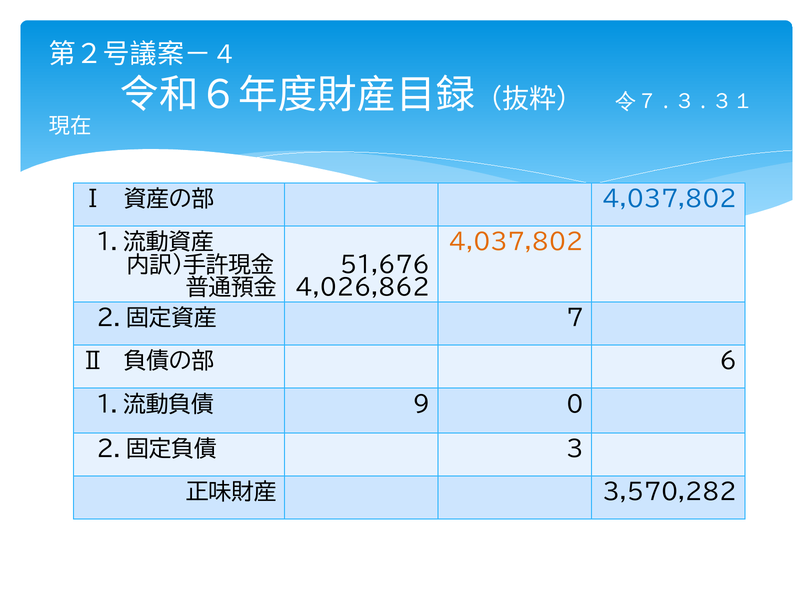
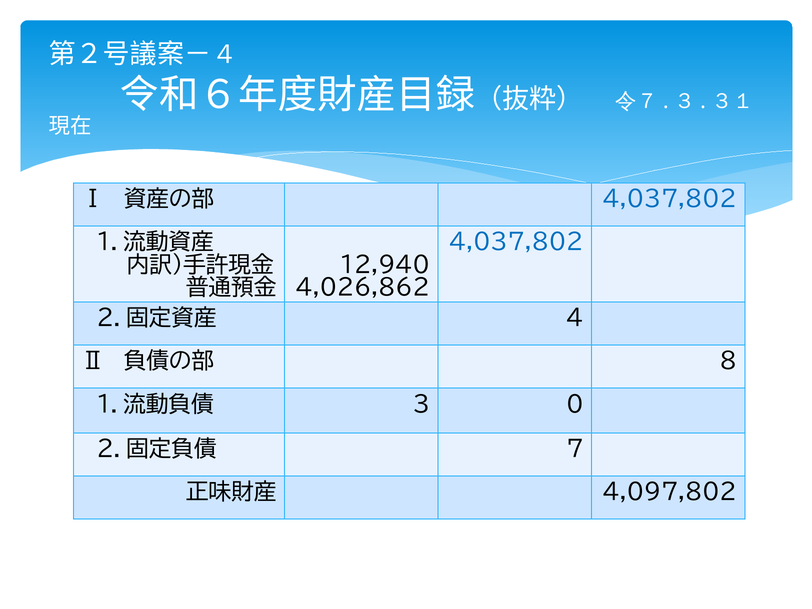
4,037,802 colour: orange -> blue (516, 243)
51,676: 51,676 -> 12,940 (385, 265)
7: 7 -> 4 (575, 319)
6: 6 -> 8 (728, 362)
9: 9 -> 3 (421, 405)
3: 3 -> 7 (575, 449)
3,570,282: 3,570,282 -> 4,097,802 (670, 492)
